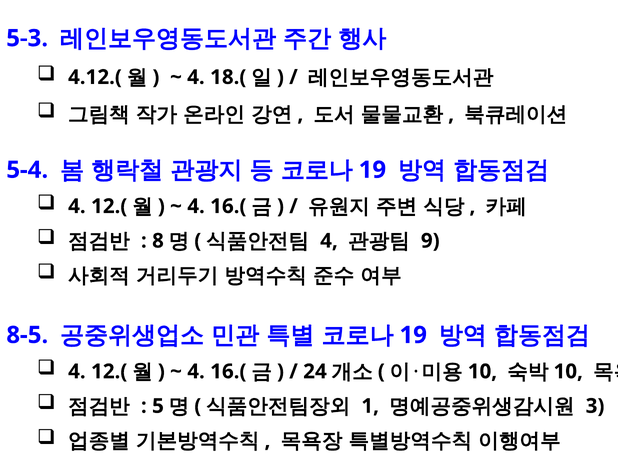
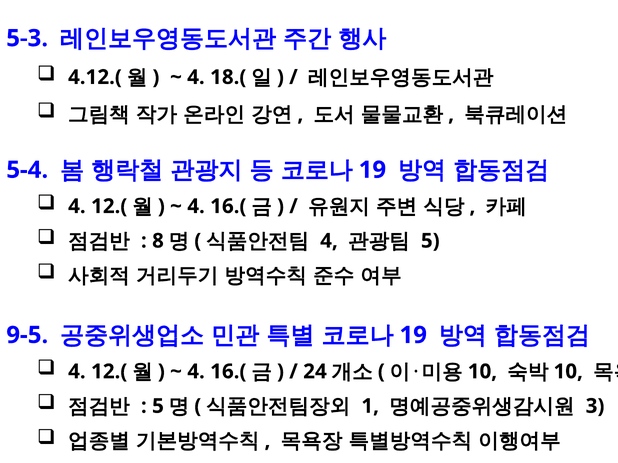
9: 9 -> 5 (430, 241)
8-5: 8-5 -> 9-5 (27, 335)
